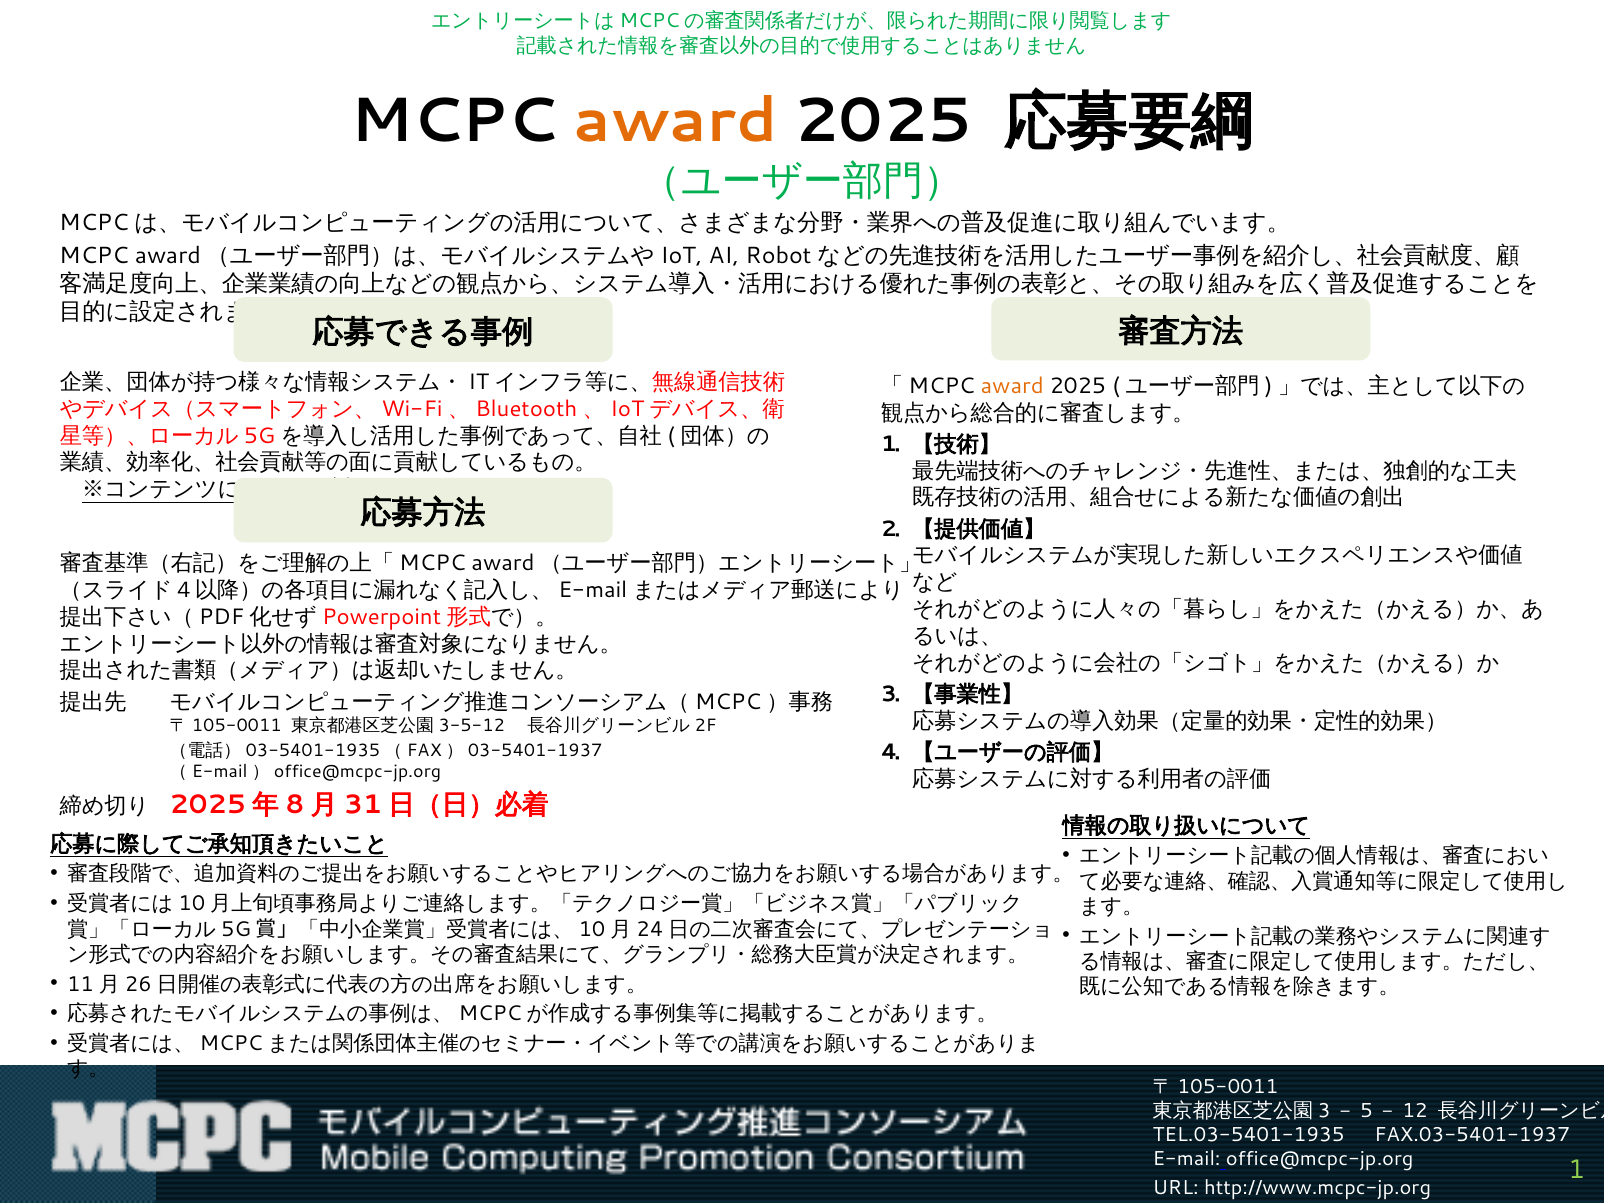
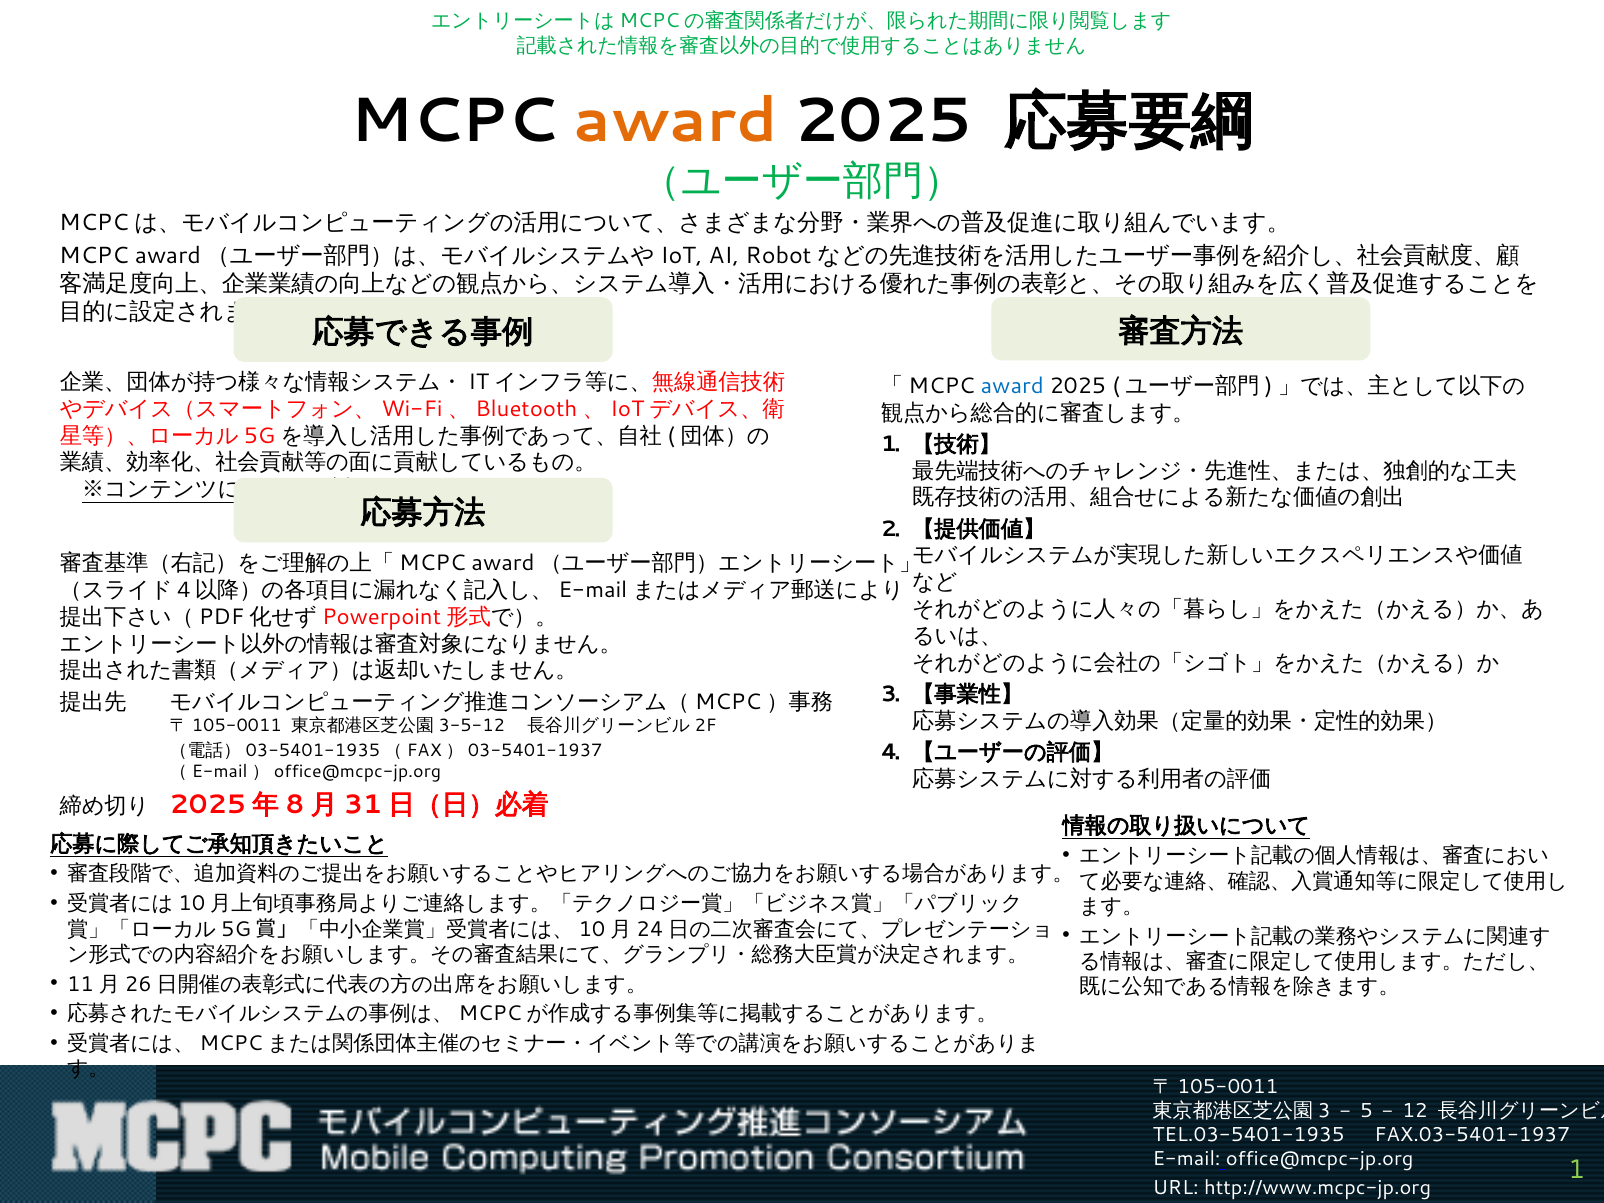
award colour: orange -> blue (1012, 386)
